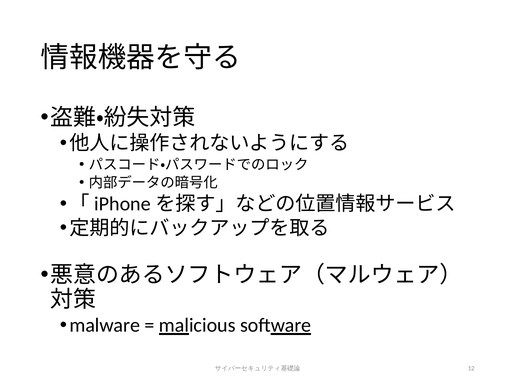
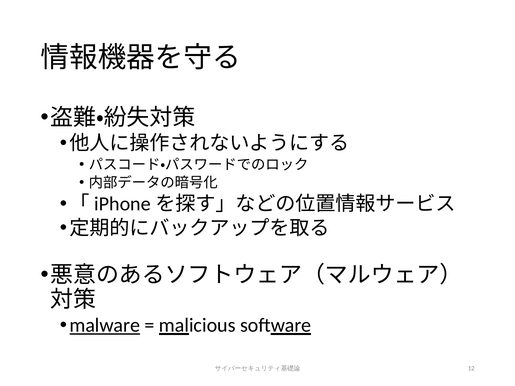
malware underline: none -> present (105, 326)
